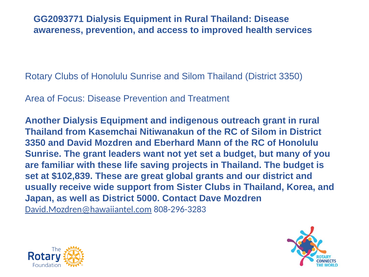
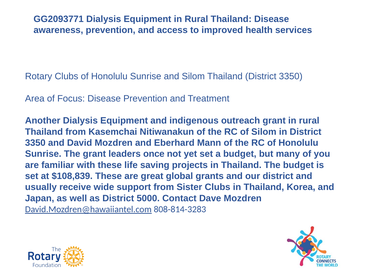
want: want -> once (154, 154)
$102,839: $102,839 -> $108,839 (72, 176)
808-296-3283: 808-296-3283 -> 808-814-3283 (180, 209)
